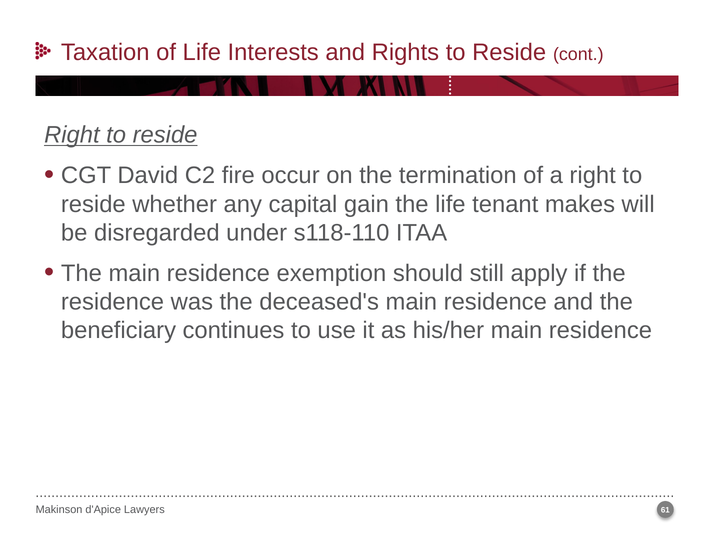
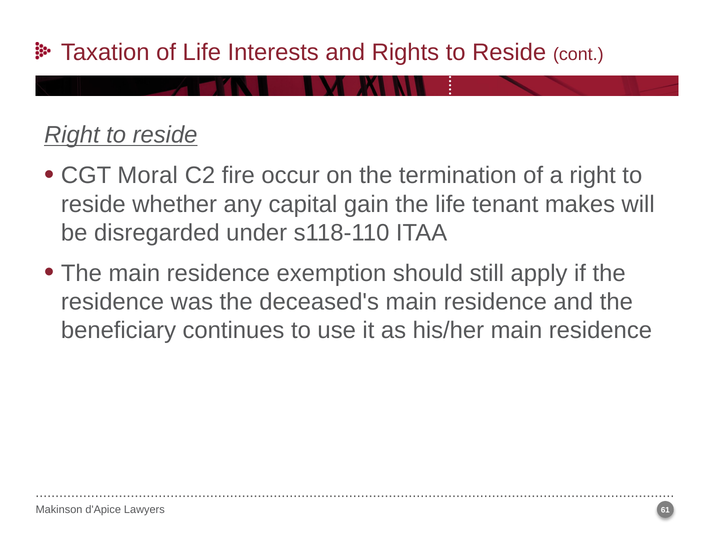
David: David -> Moral (148, 175)
